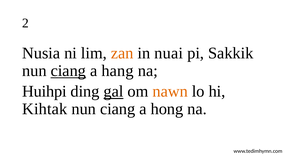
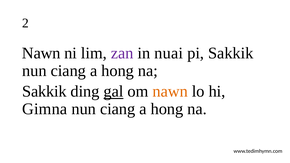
Nusia: Nusia -> Nawn (41, 53)
zan colour: orange -> purple (122, 53)
ciang underline: present -> none (68, 71)
hang: hang -> hong (118, 71)
Huihpi: Huihpi -> Sakkik (44, 91)
Kihtak: Kihtak -> Gimna (45, 109)
